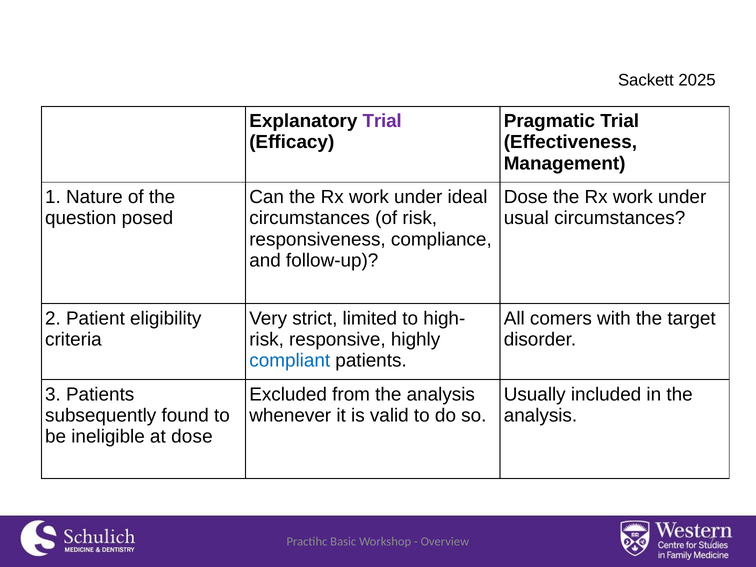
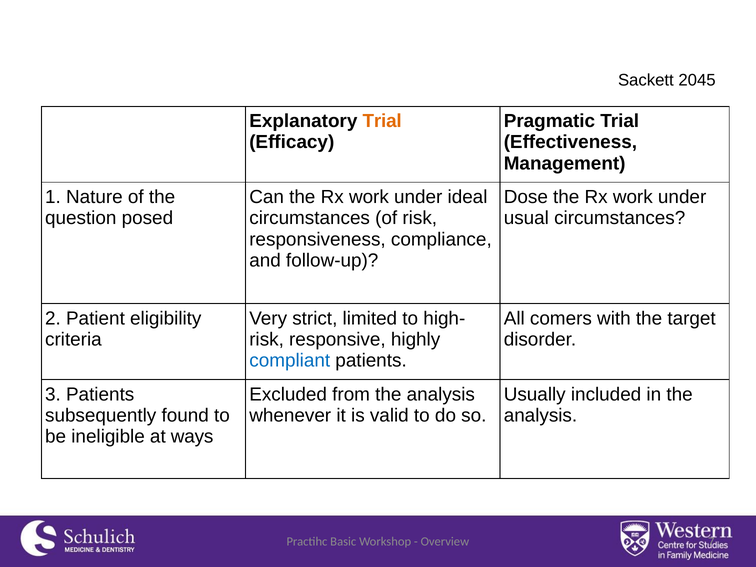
2025: 2025 -> 2045 (697, 80)
Trial colour: purple -> orange (382, 121)
at dose: dose -> ways (192, 437)
